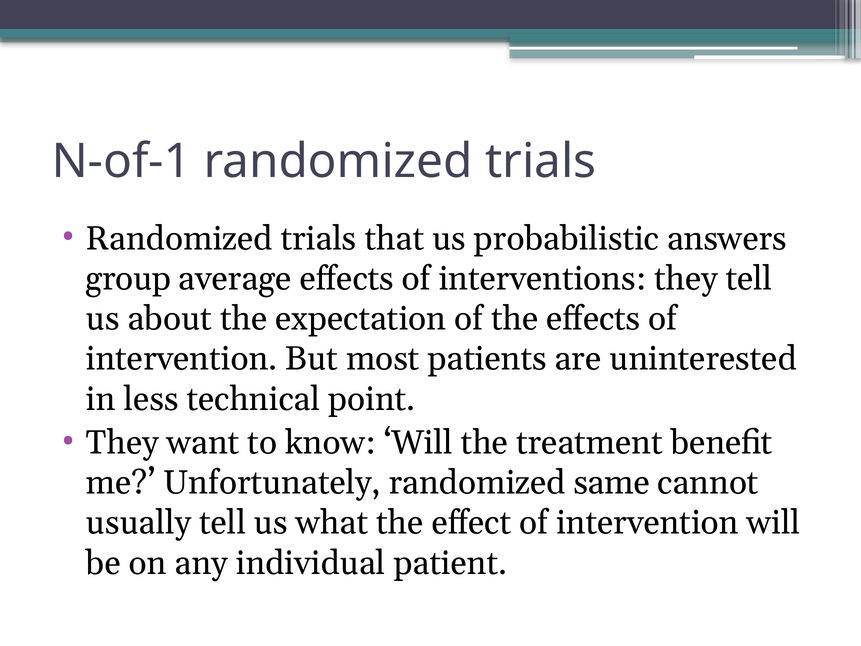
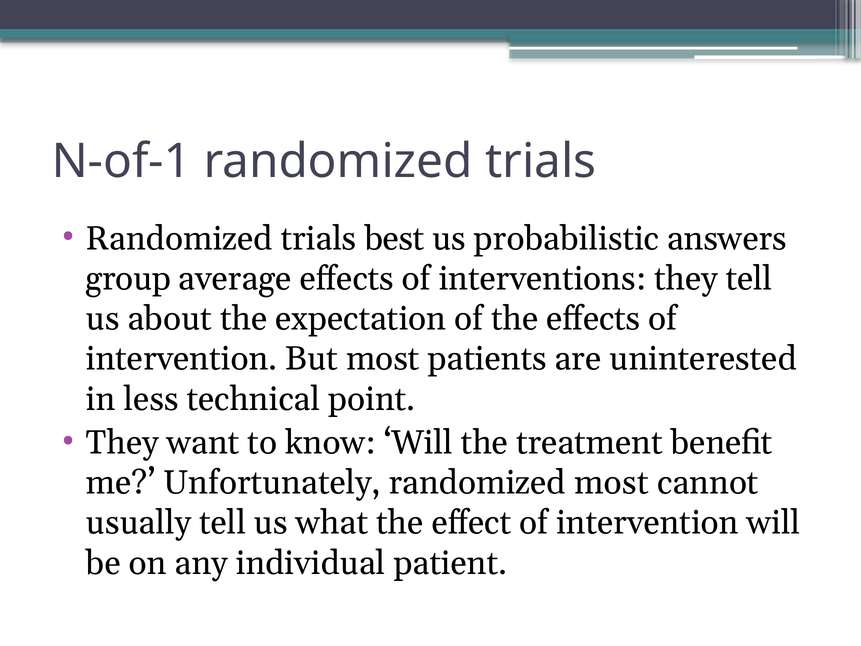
that: that -> best (394, 238)
randomized same: same -> most (611, 483)
